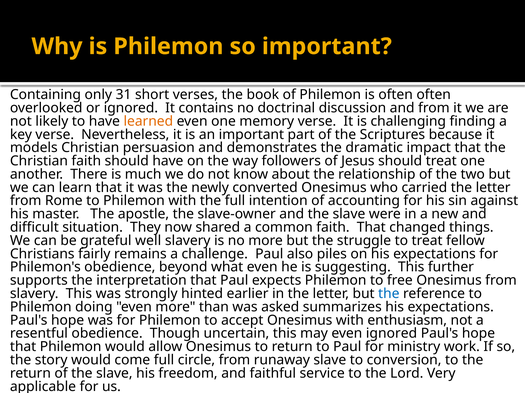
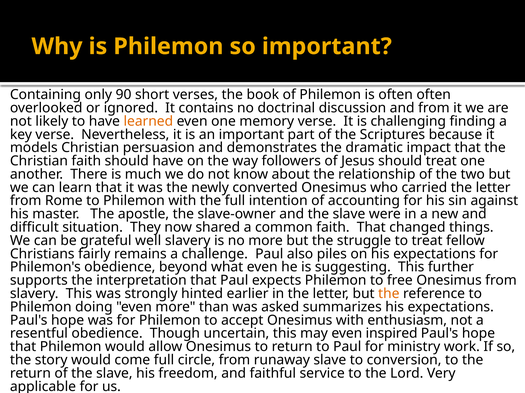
31: 31 -> 90 (124, 95)
the colour: blue -> orange (389, 294)
even ignored: ignored -> inspired (392, 334)
